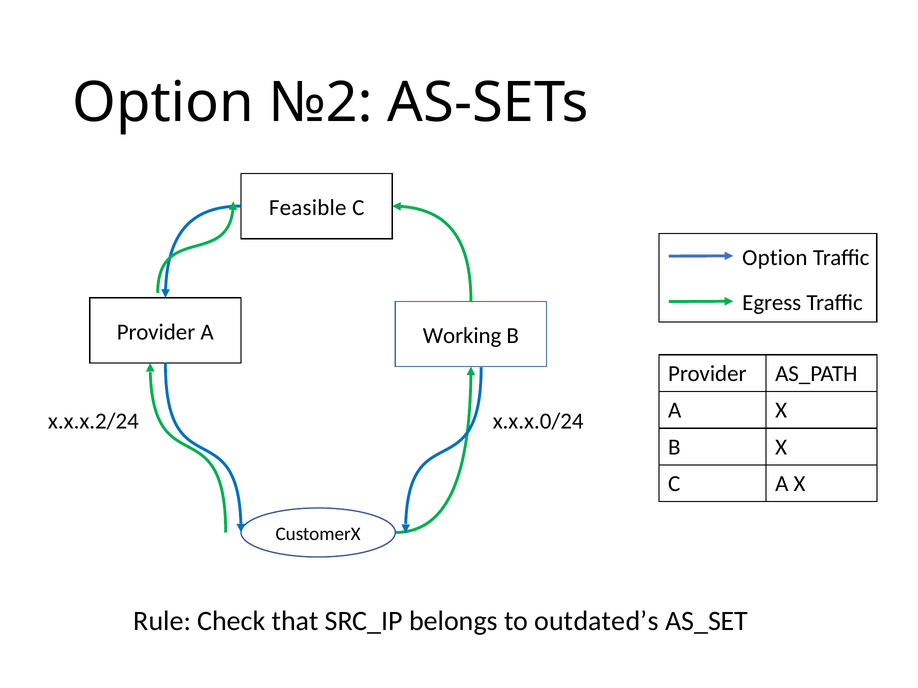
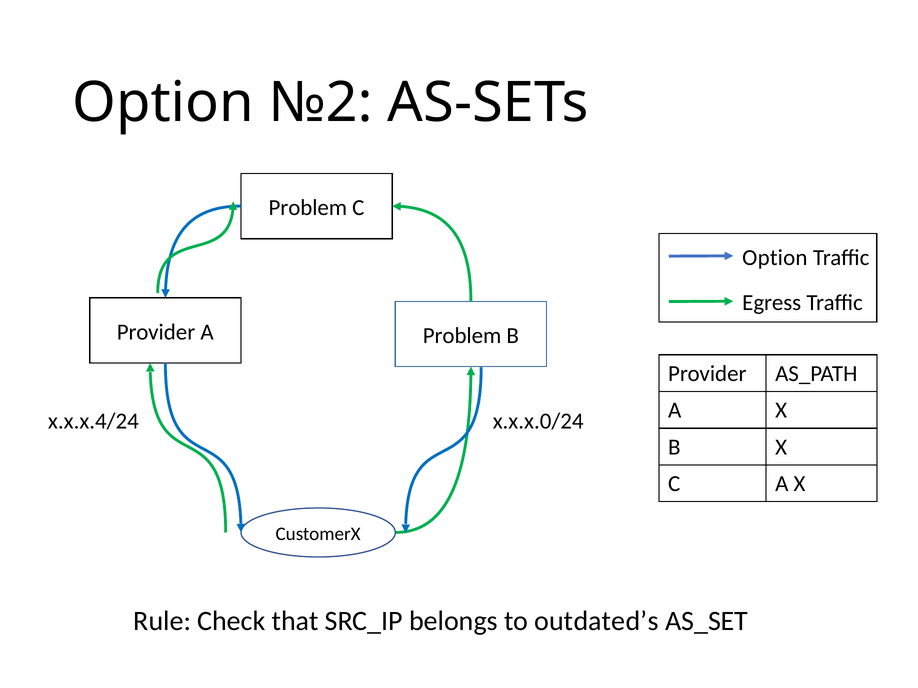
Feasible: Feasible -> Problem (308, 208)
A Working: Working -> Problem (462, 336)
x.x.x.2/24: x.x.x.2/24 -> x.x.x.4/24 (93, 421)
